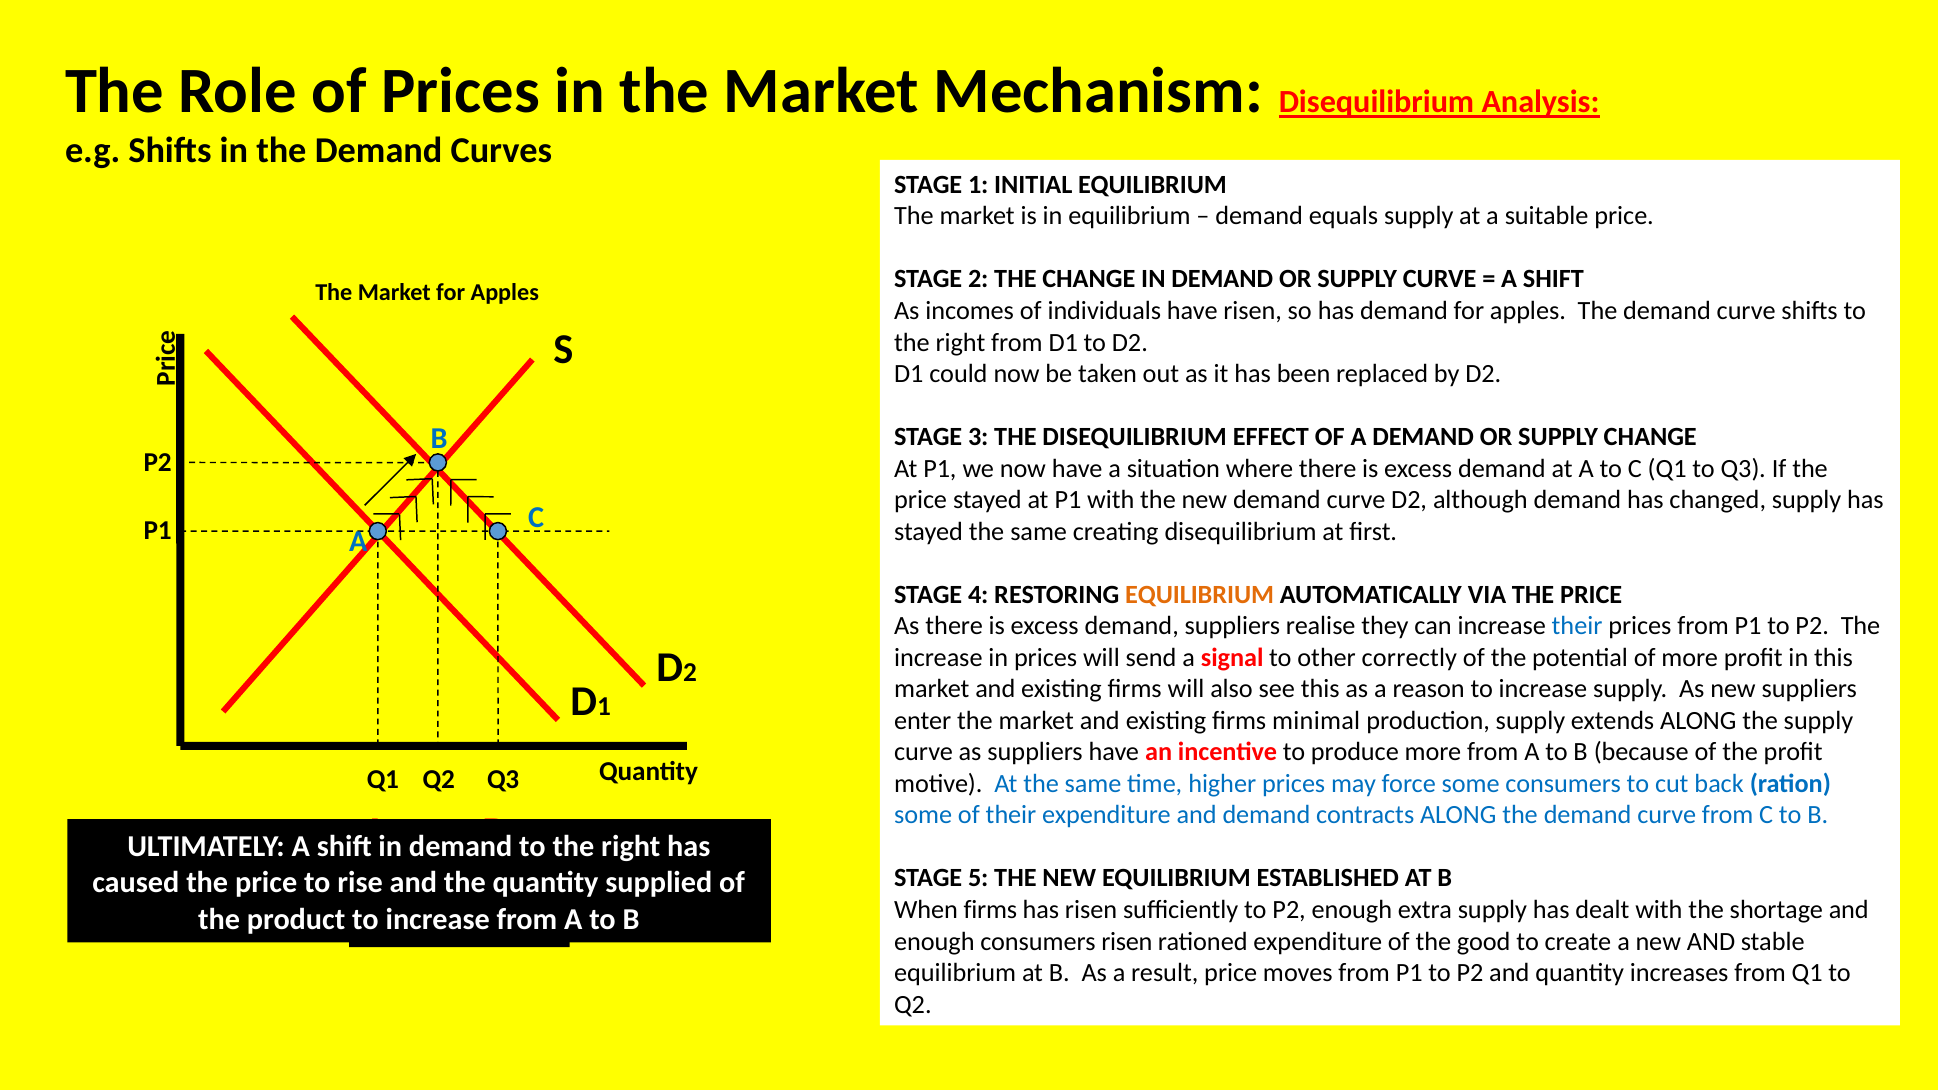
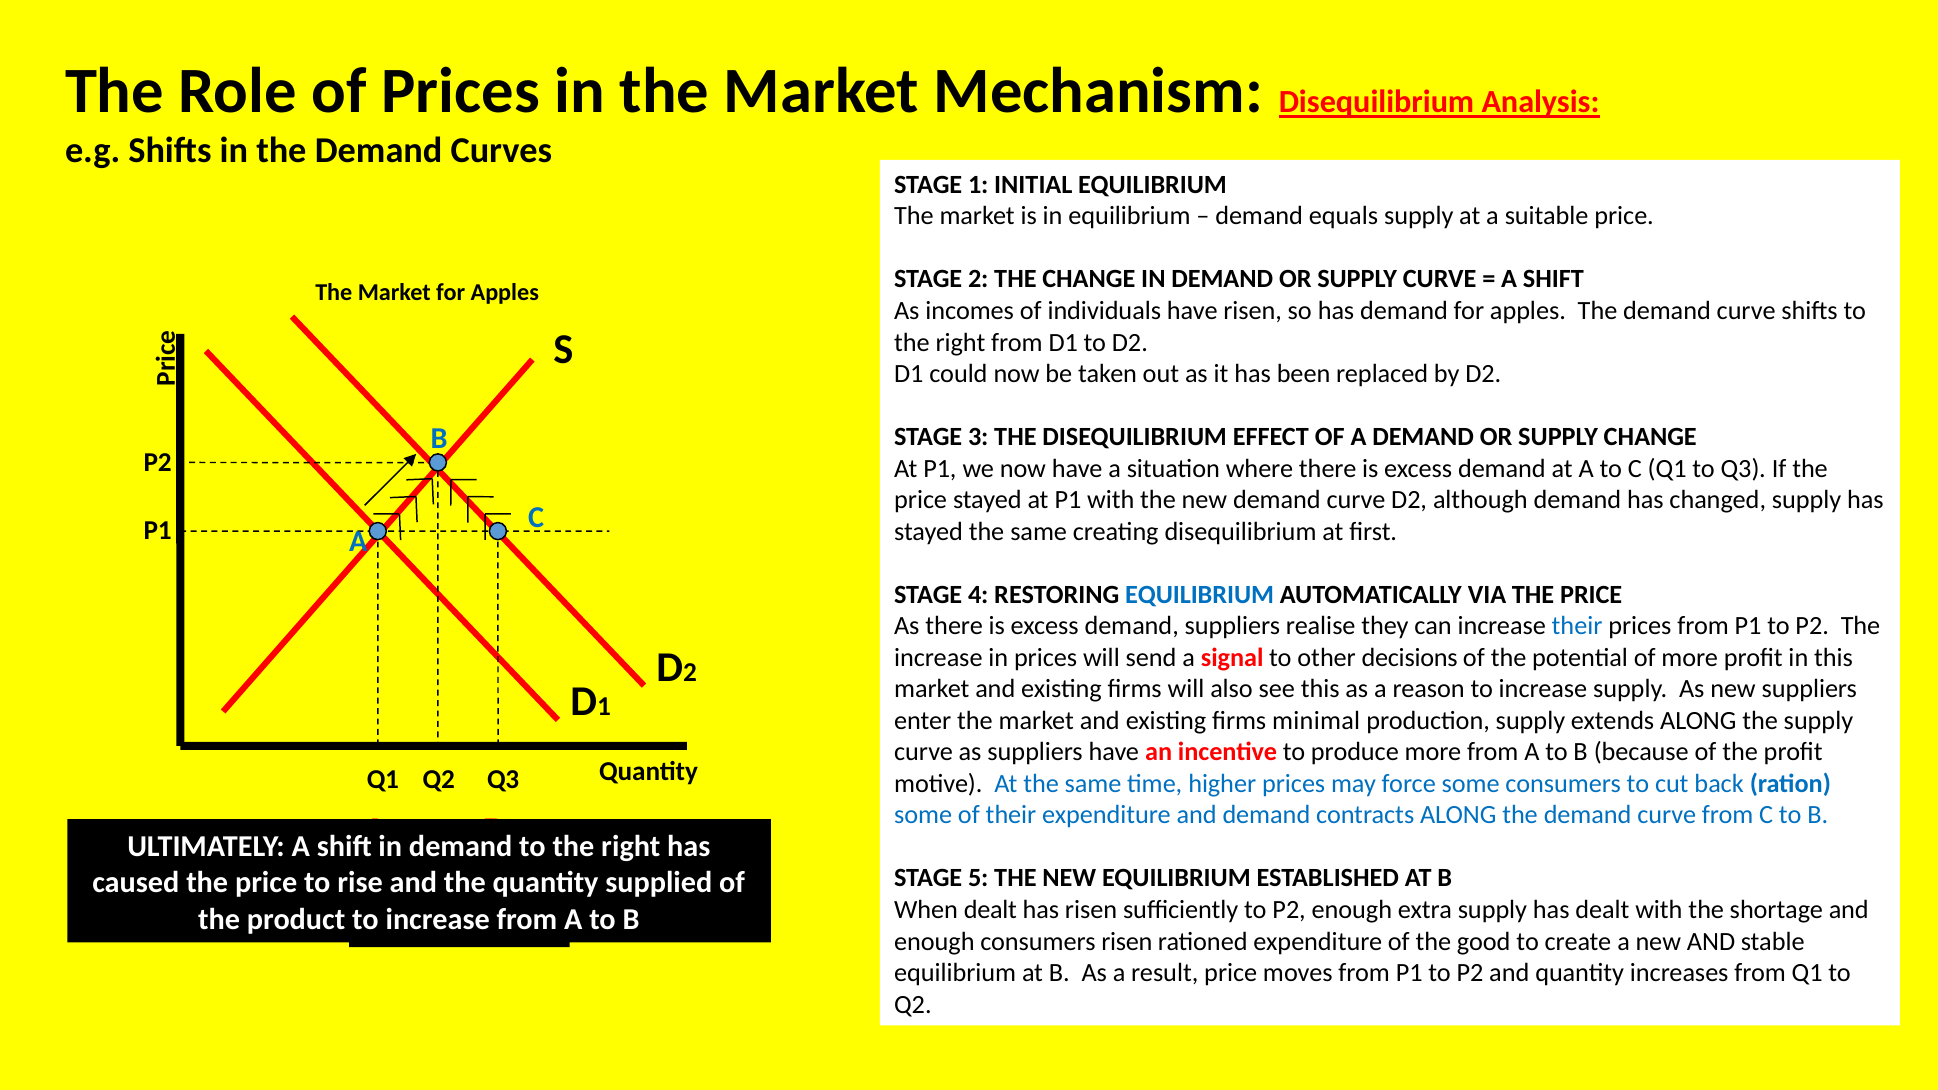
EQUILIBRIUM colour: orange -> blue (1200, 595)
correctly: correctly -> decisions (1410, 658)
When firms: firms -> dealt (990, 910)
